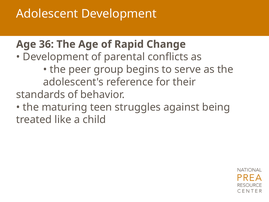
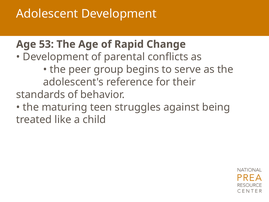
36: 36 -> 53 (46, 44)
